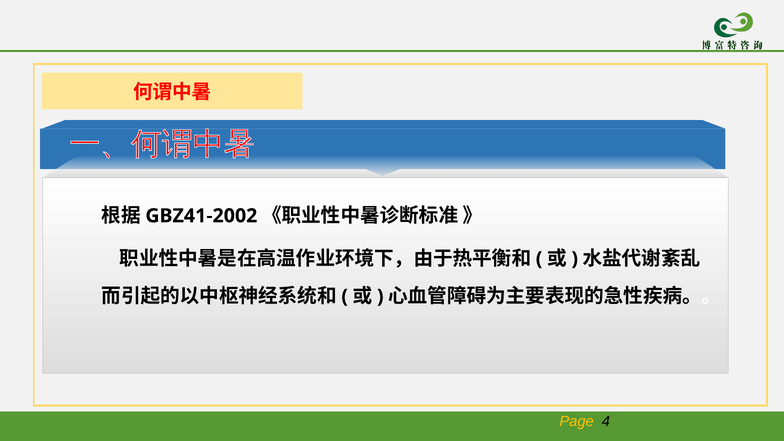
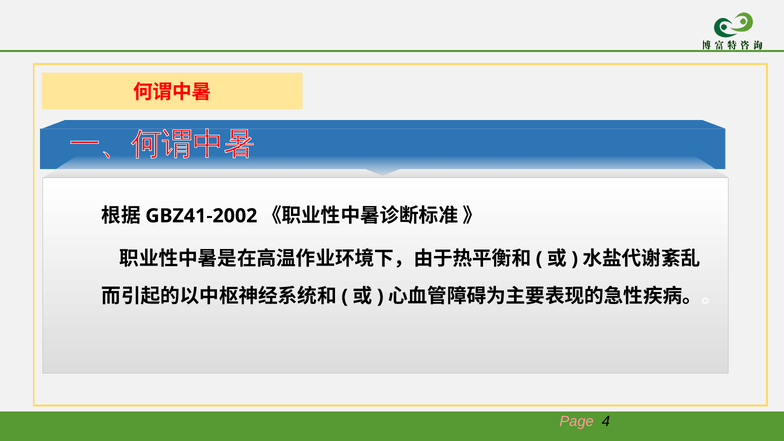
Page colour: yellow -> pink (577, 421)
